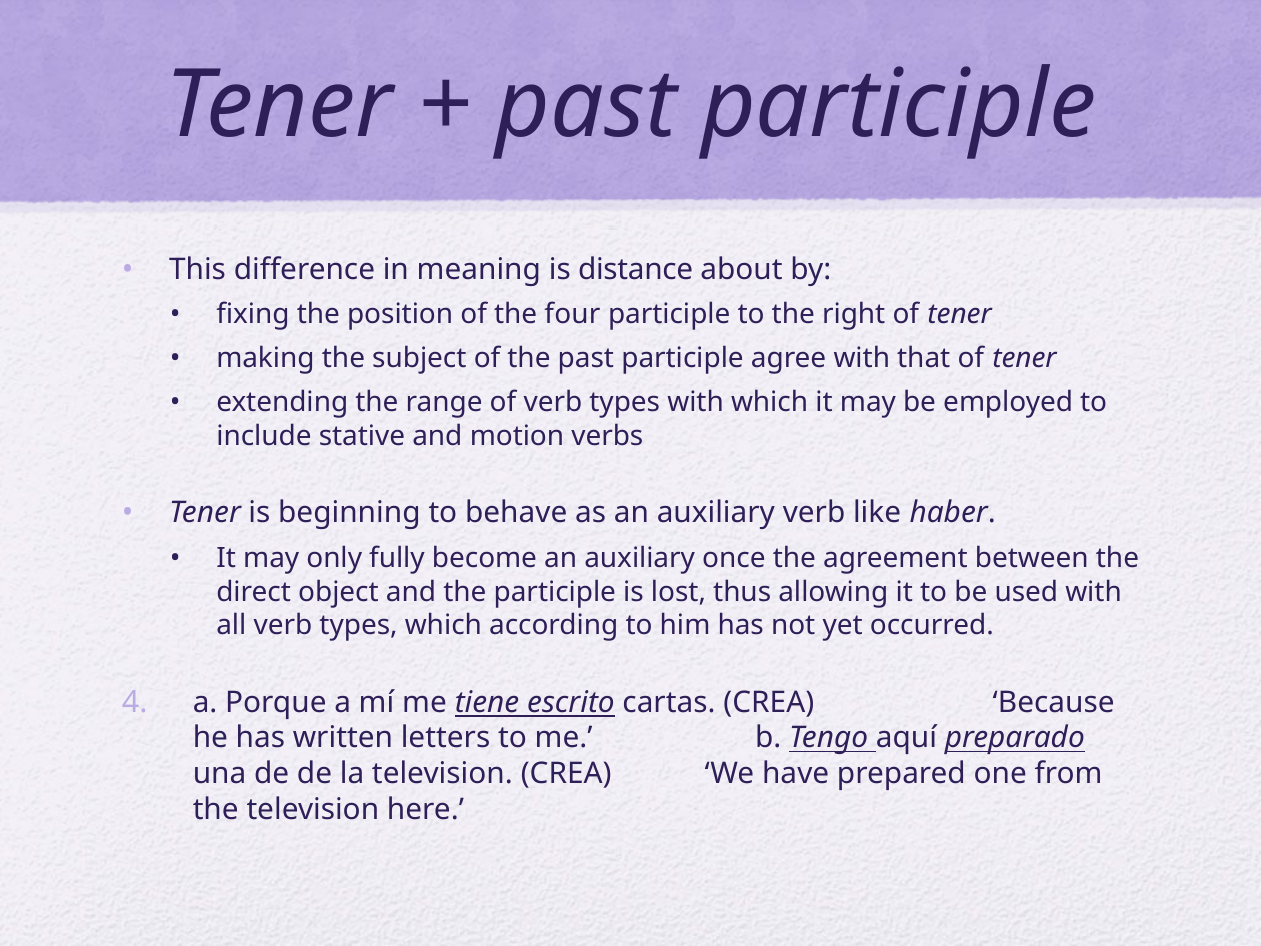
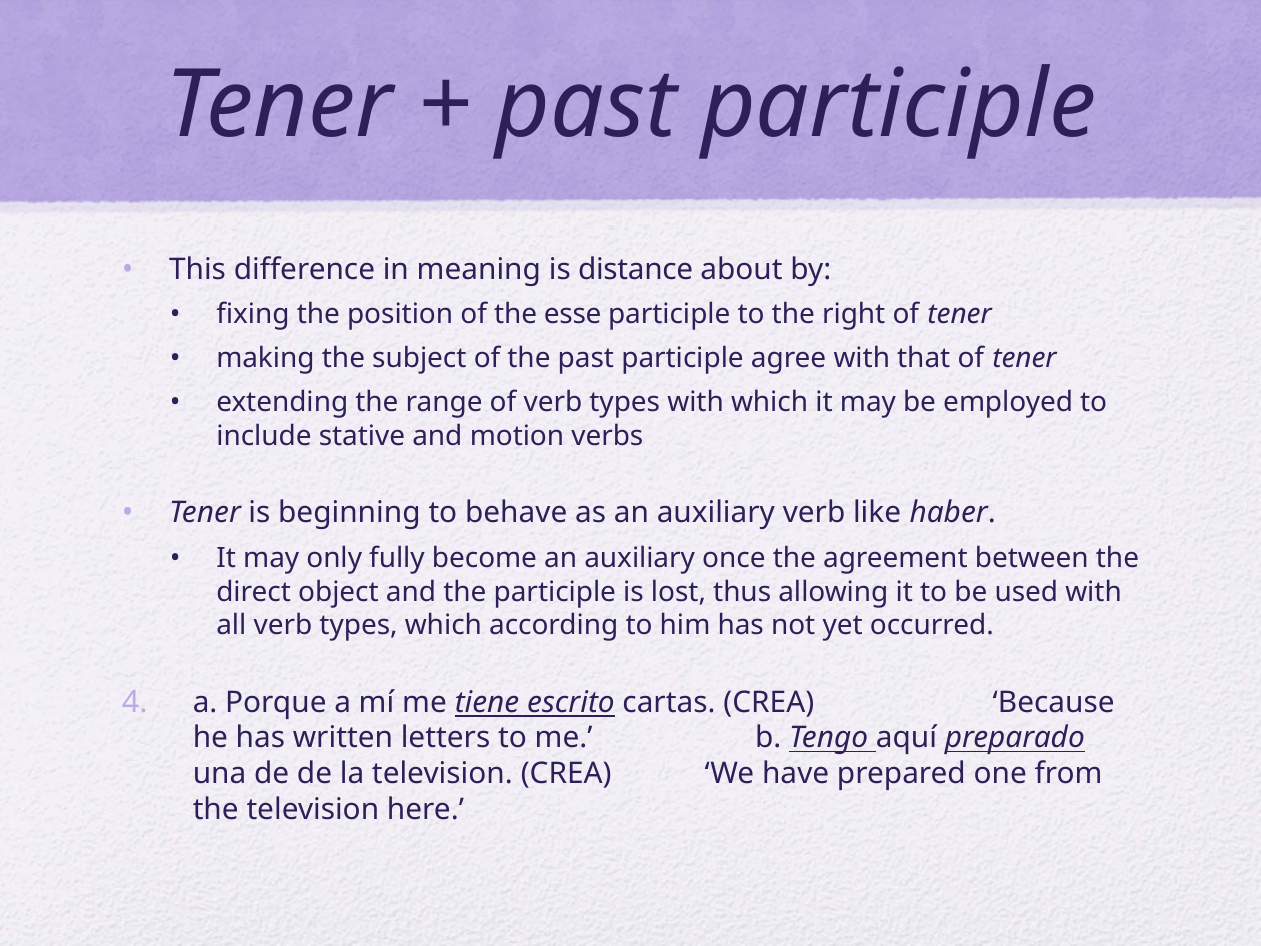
four: four -> esse (573, 314)
